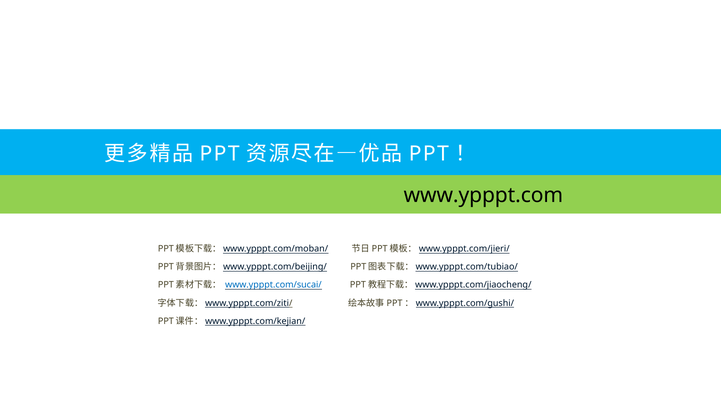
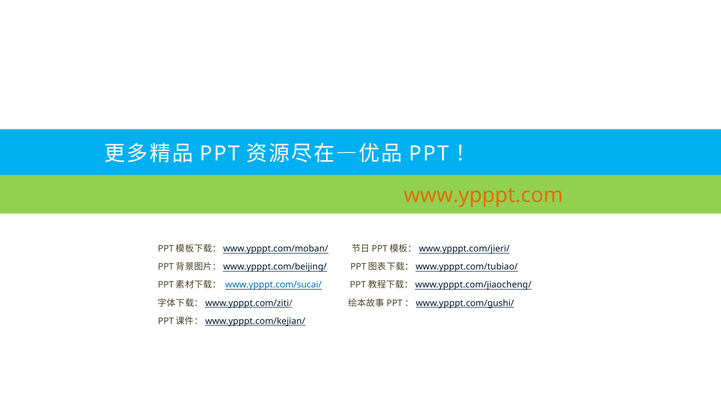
www.ypppt.com colour: black -> orange (483, 195)
